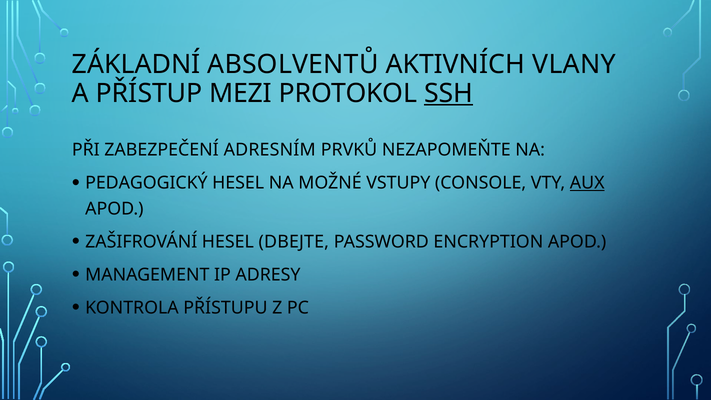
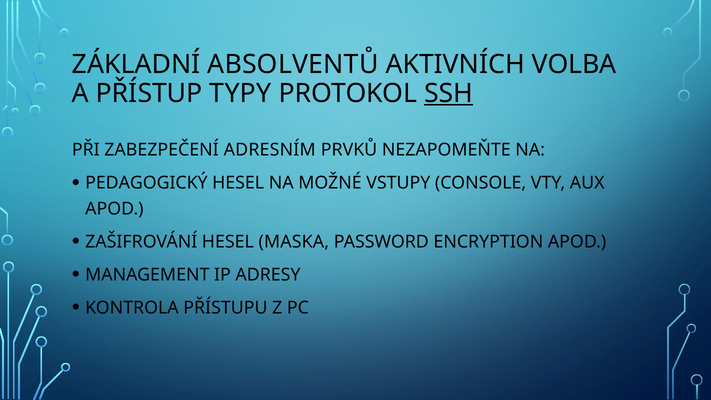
VLANY: VLANY -> VOLBA (574, 65)
MEZI: MEZI -> TYPY (240, 93)
AUX underline: present -> none (587, 183)
DBEJTE: DBEJTE -> MASKA (294, 242)
